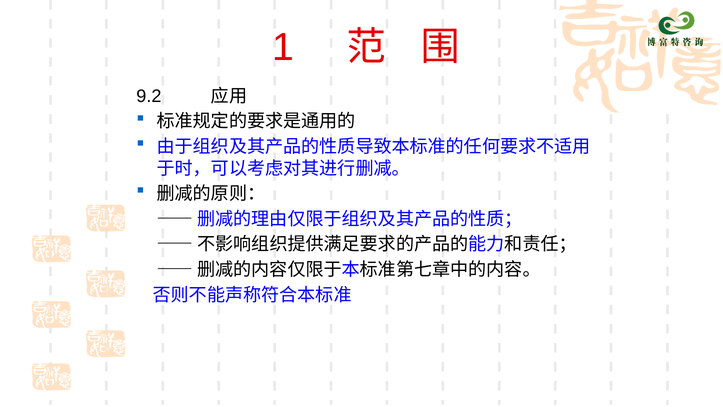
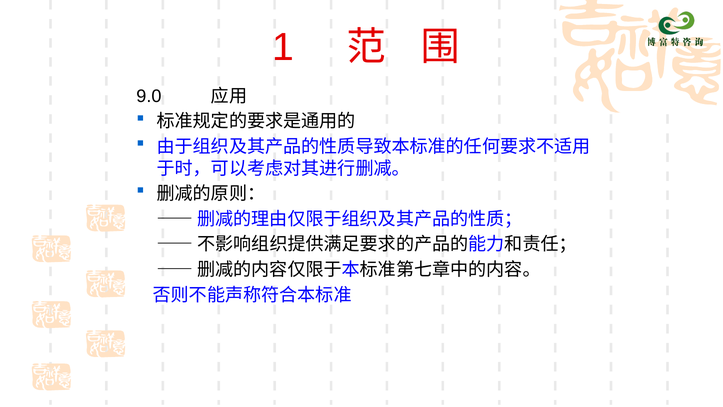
9.2: 9.2 -> 9.0 (149, 96)
